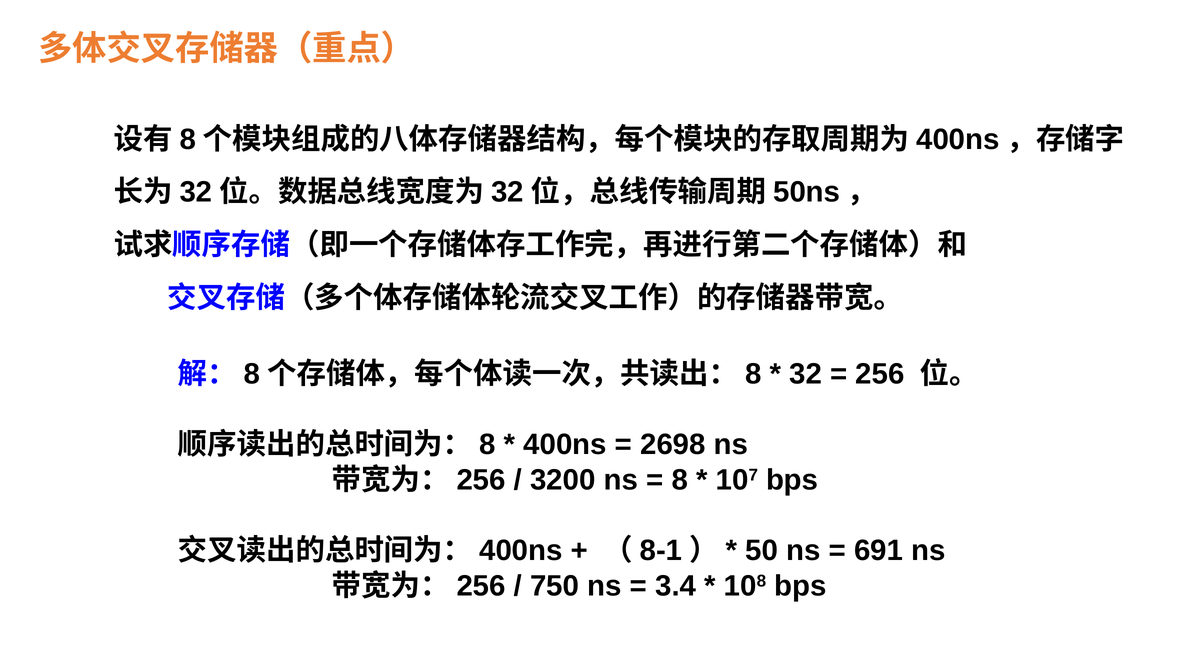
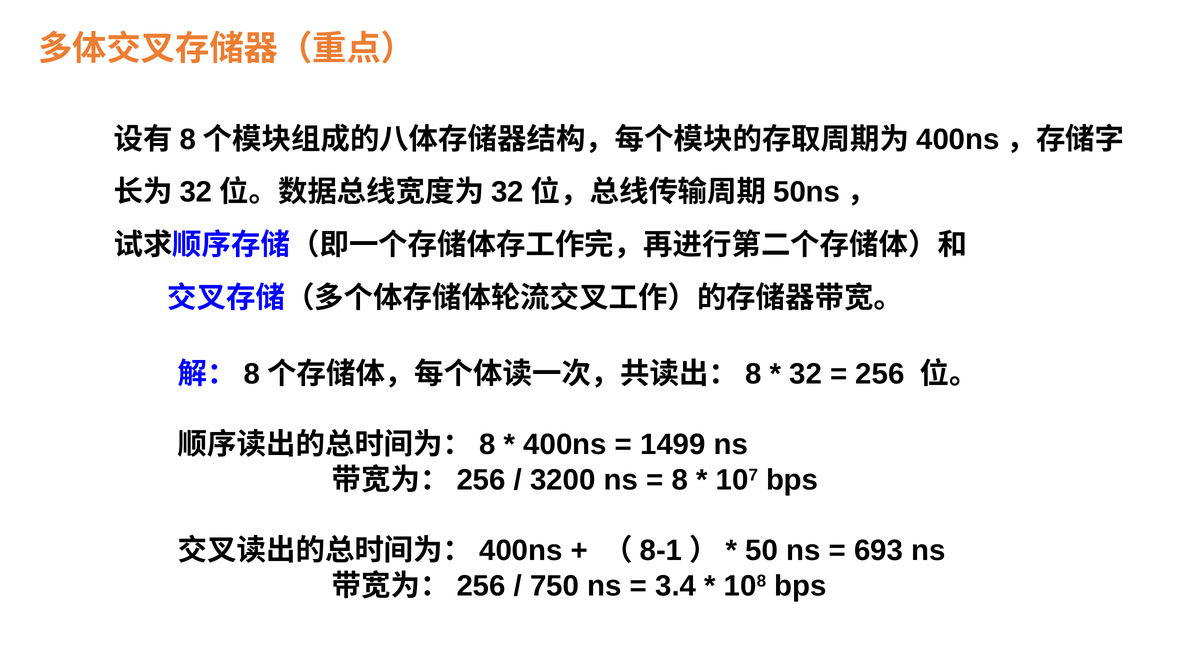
2698: 2698 -> 1499 (673, 445)
691: 691 -> 693 (879, 551)
